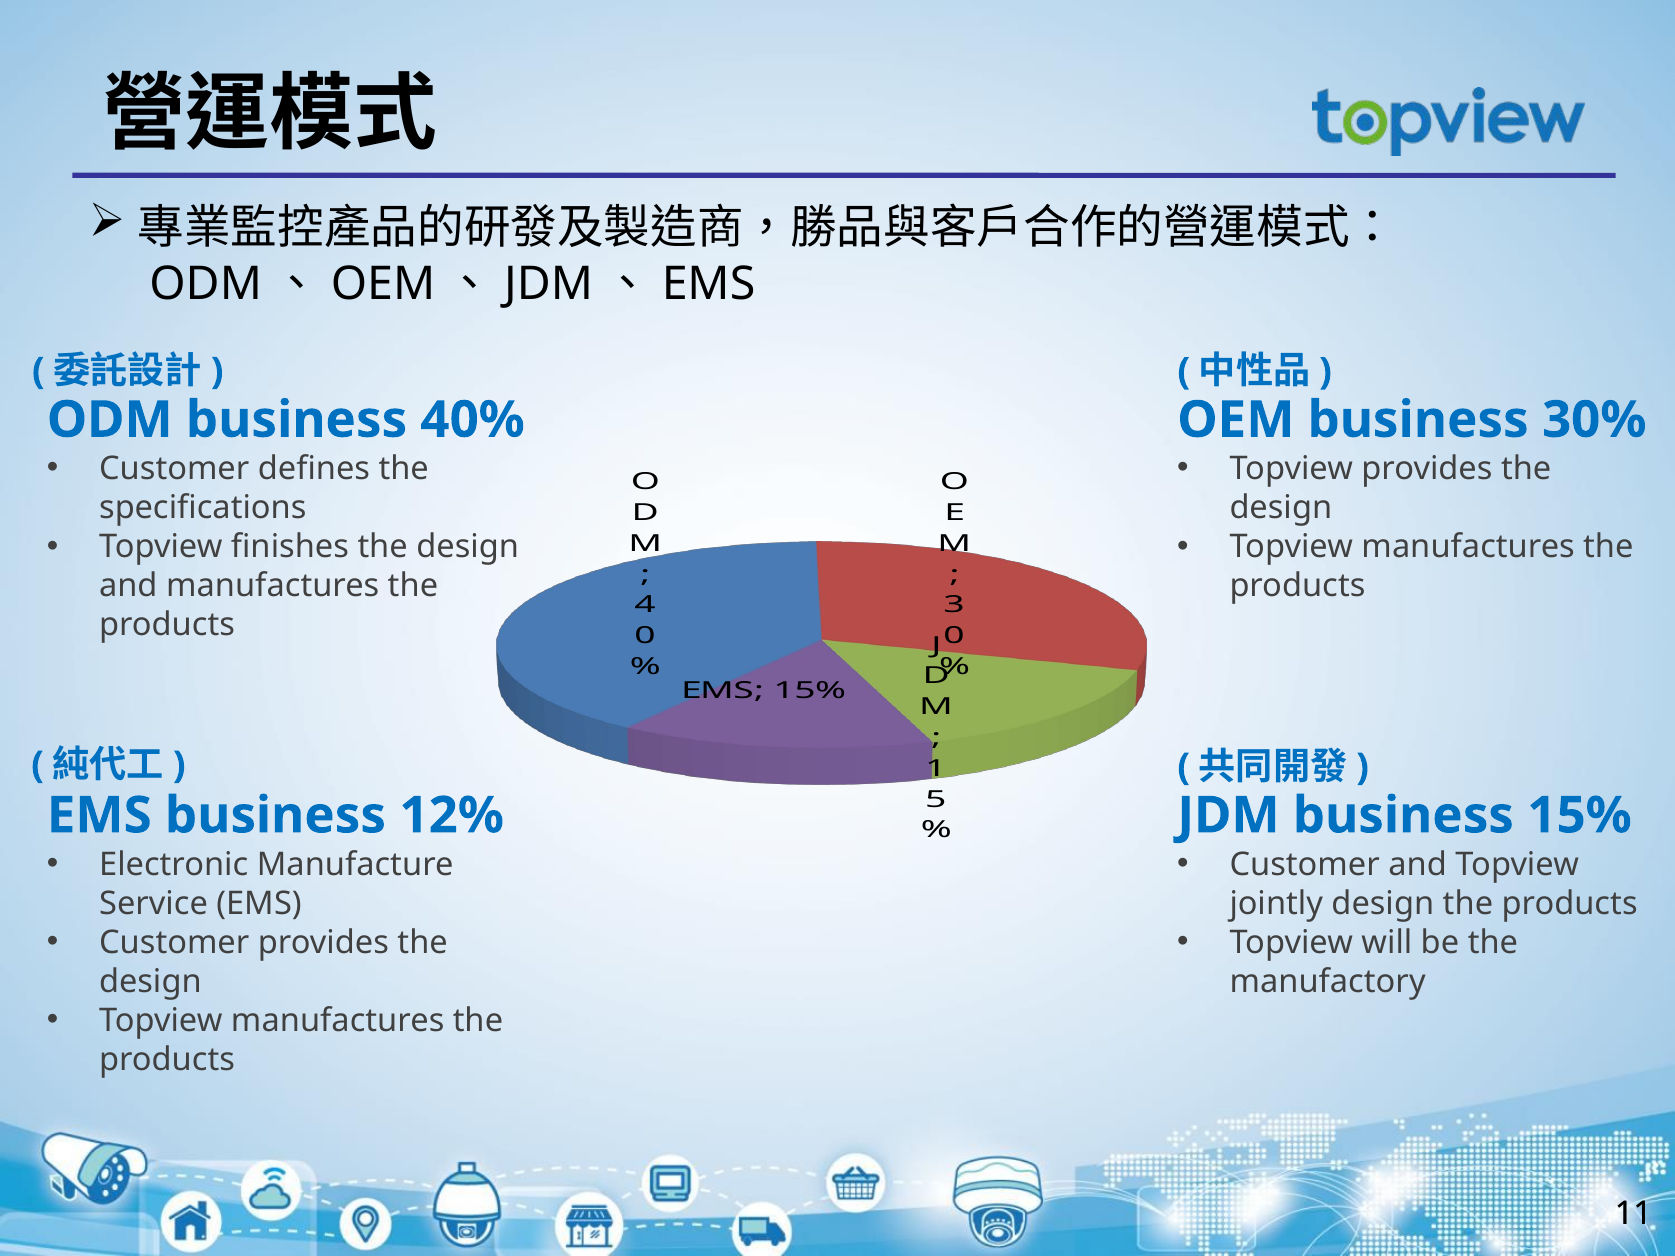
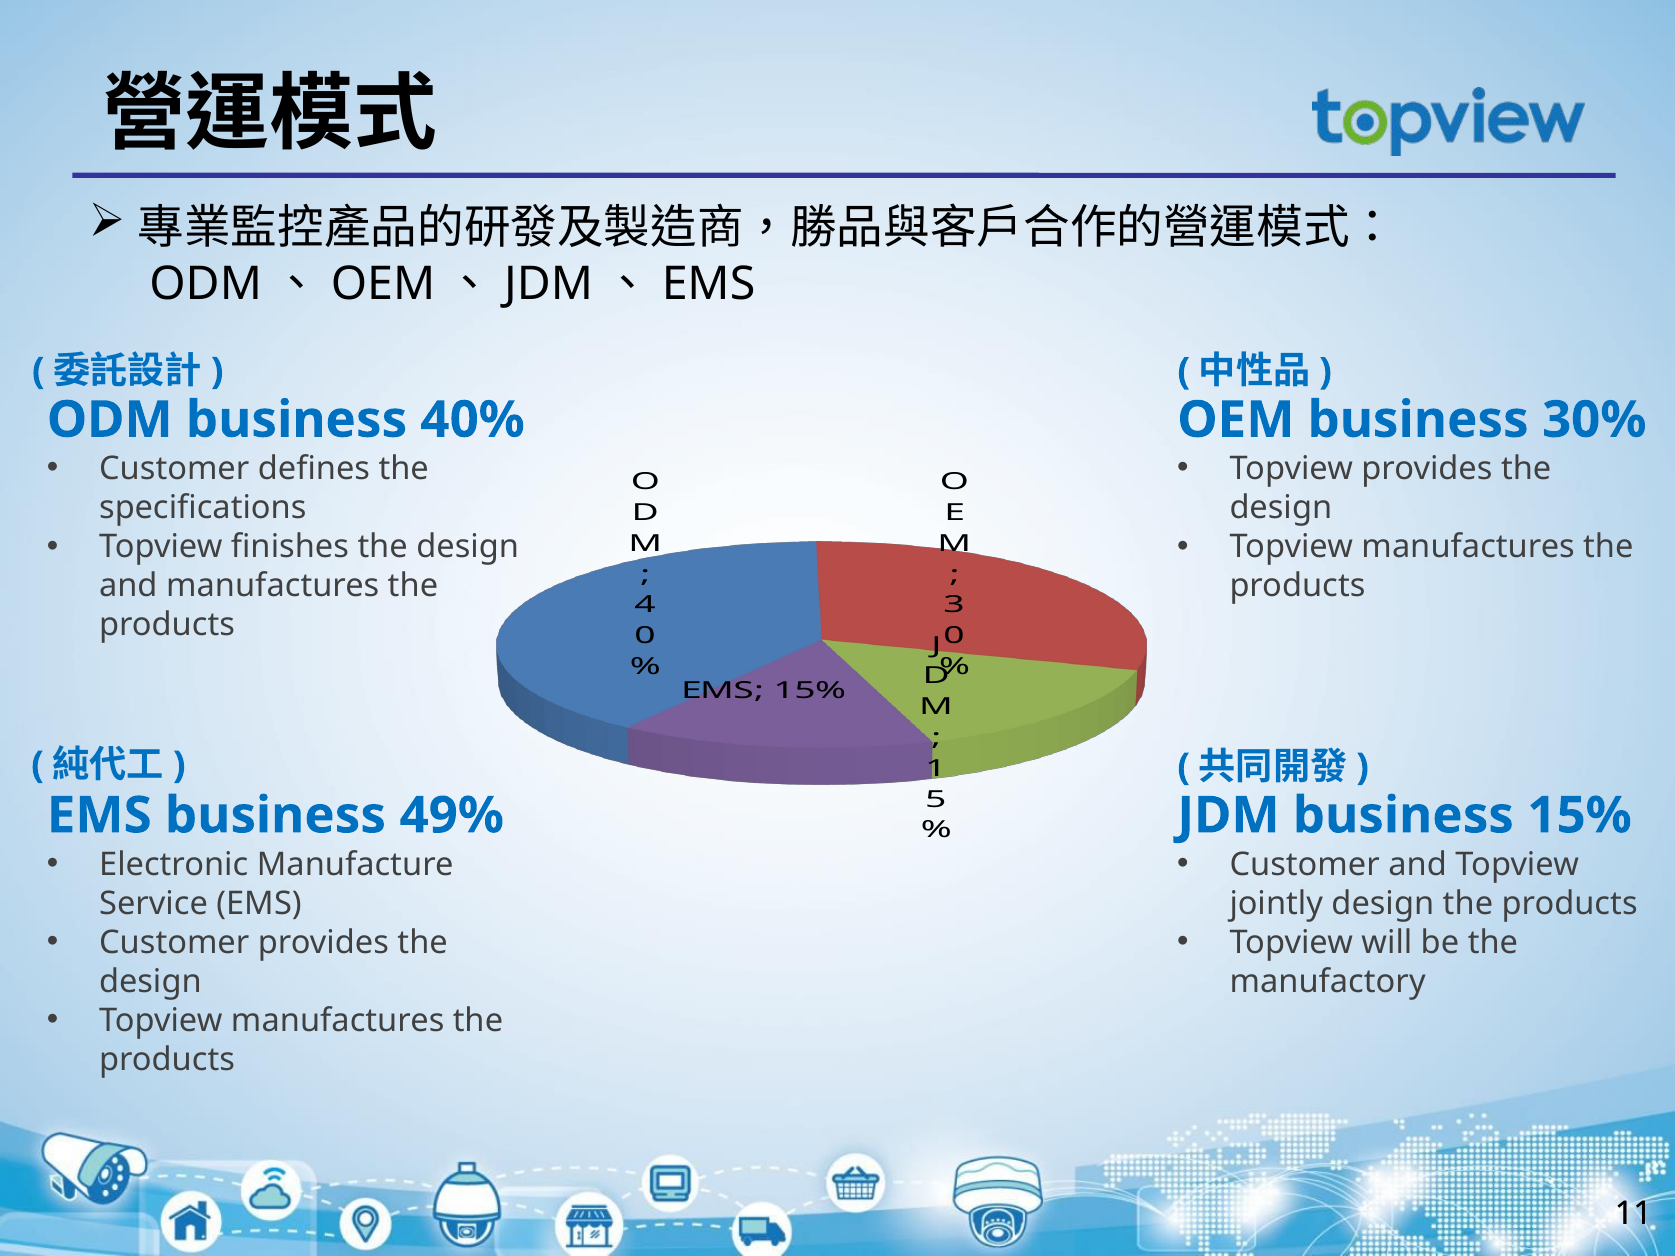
12%: 12% -> 49% (452, 816)
